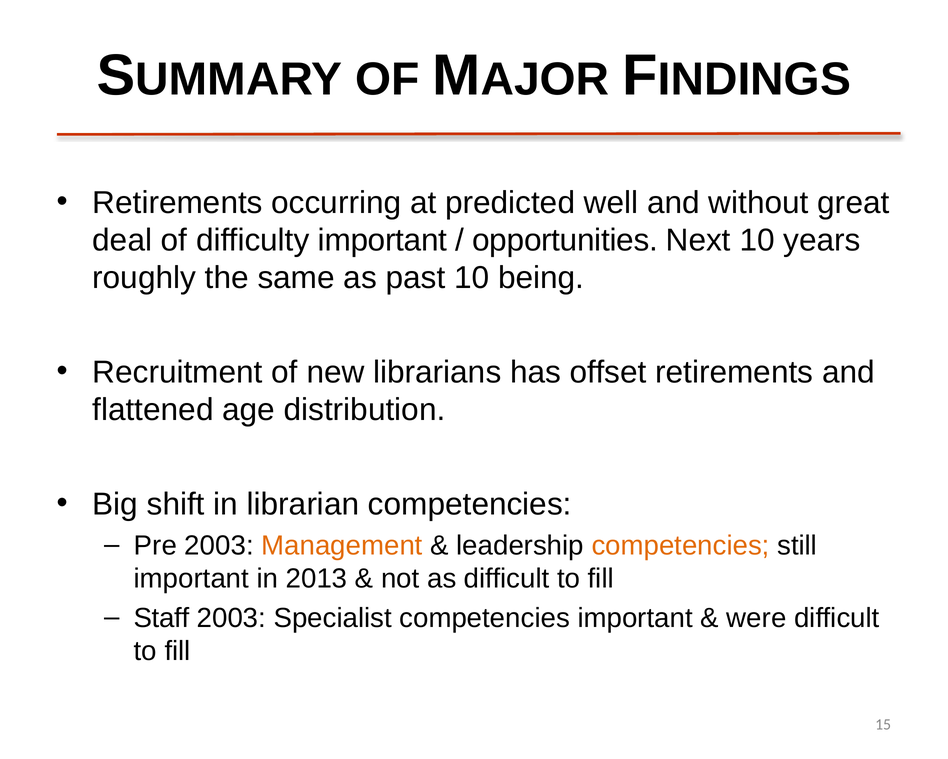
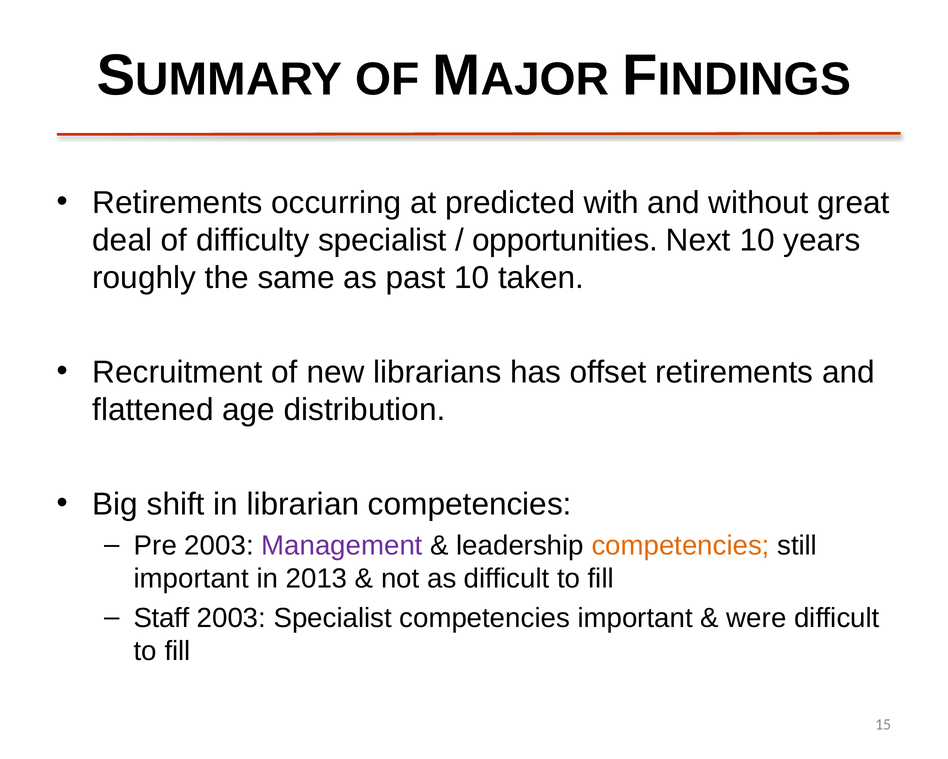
well: well -> with (611, 202)
difficulty important: important -> specialist (382, 240)
being: being -> taken (541, 277)
Management colour: orange -> purple (342, 545)
